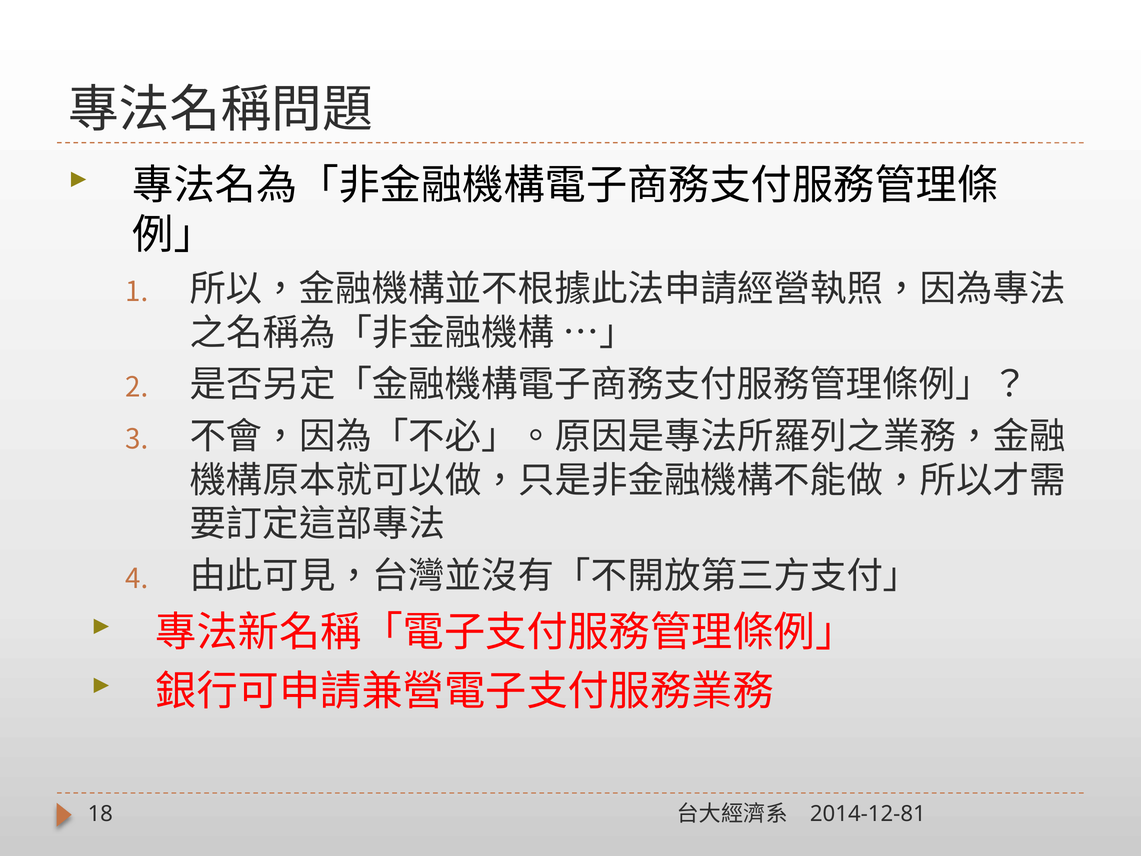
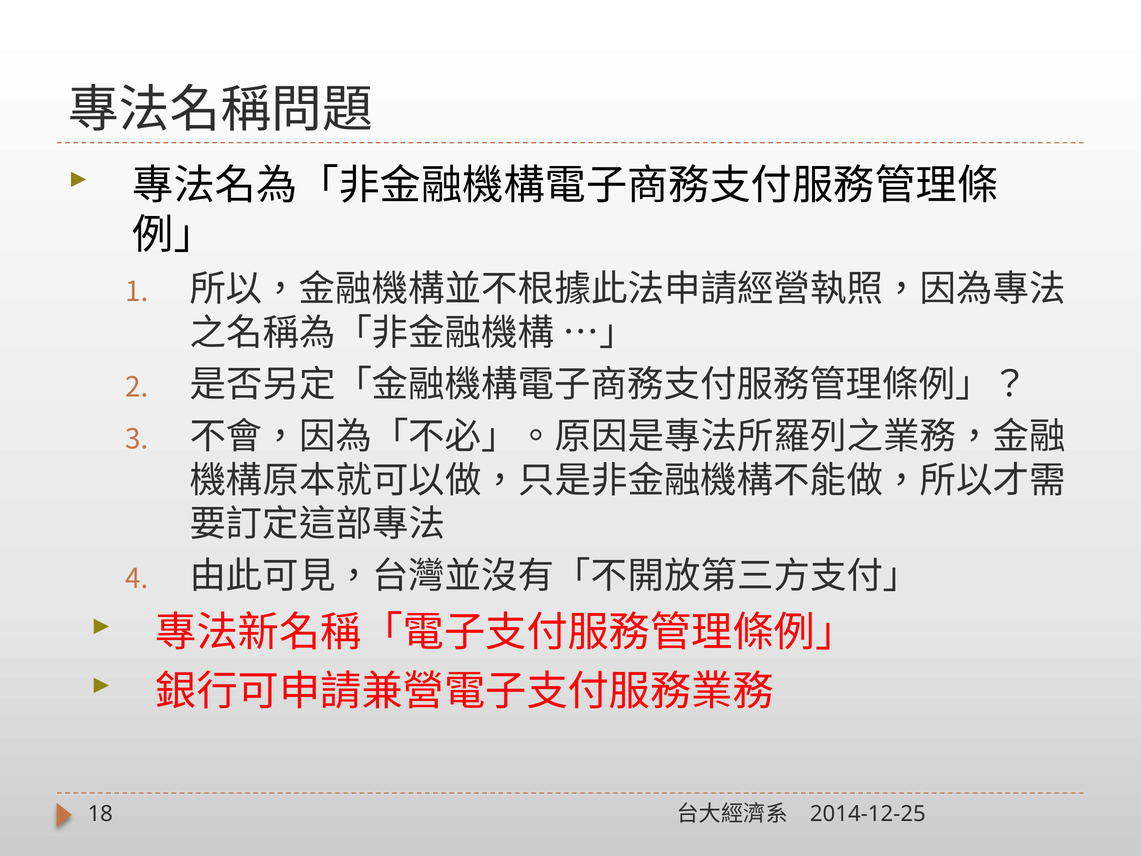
2014-12-81: 2014-12-81 -> 2014-12-25 (868, 814)
